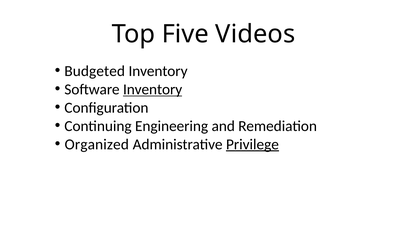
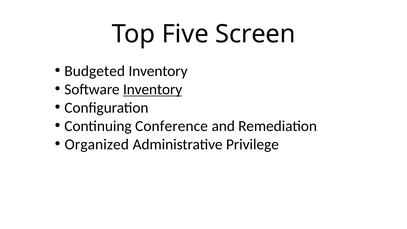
Videos: Videos -> Screen (255, 34)
Engineering: Engineering -> Conference (172, 126)
Privilege underline: present -> none (252, 144)
